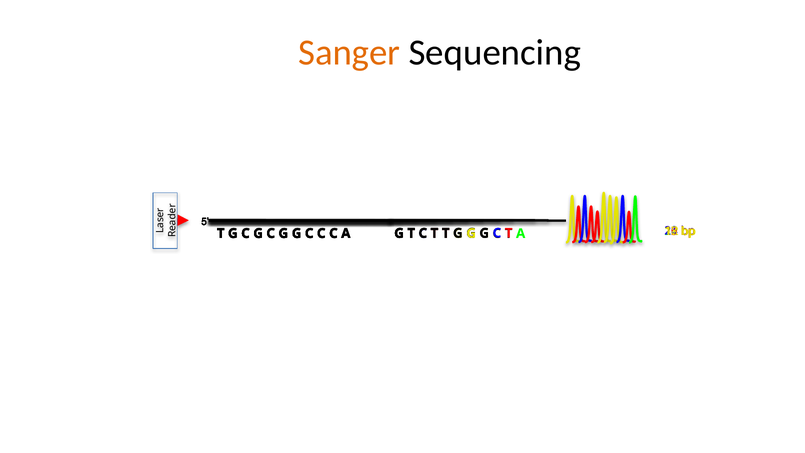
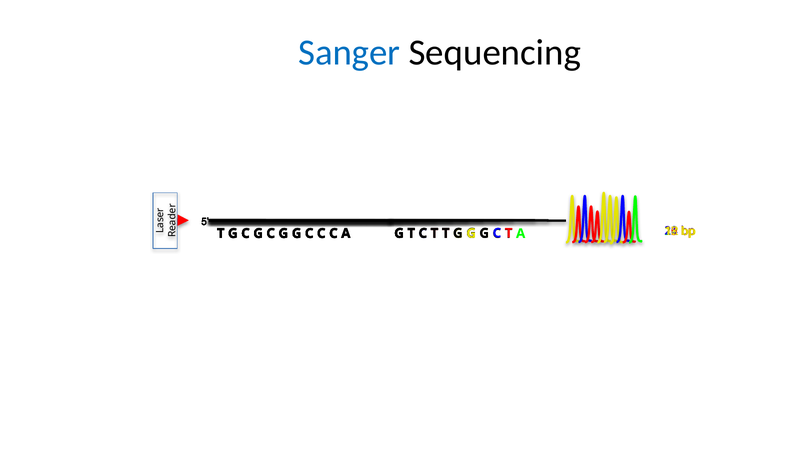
Sanger colour: orange -> blue (349, 52)
